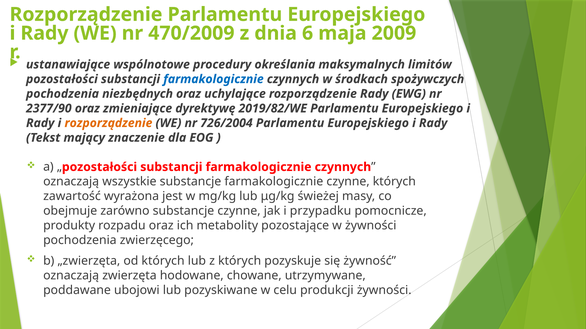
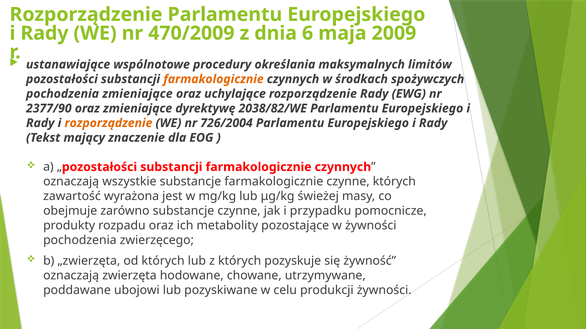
farmakologicznie colour: blue -> orange (214, 79)
pochodzenia niezbędnych: niezbędnych -> zmieniające (137, 94)
2019/82/WE: 2019/82/WE -> 2038/82/WE (273, 109)
